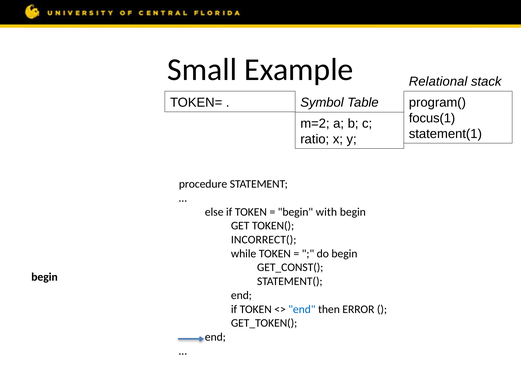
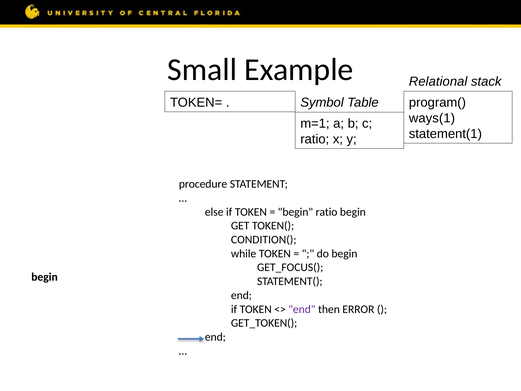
focus(1: focus(1 -> ways(1 (432, 118)
m=2: m=2 -> m=1 (315, 123)
begin with: with -> ratio (327, 212)
INCORRECT(: INCORRECT( -> CONDITION( (264, 240)
GET_CONST(: GET_CONST( -> GET_FOCUS( (290, 267)
end colour: blue -> purple (302, 309)
